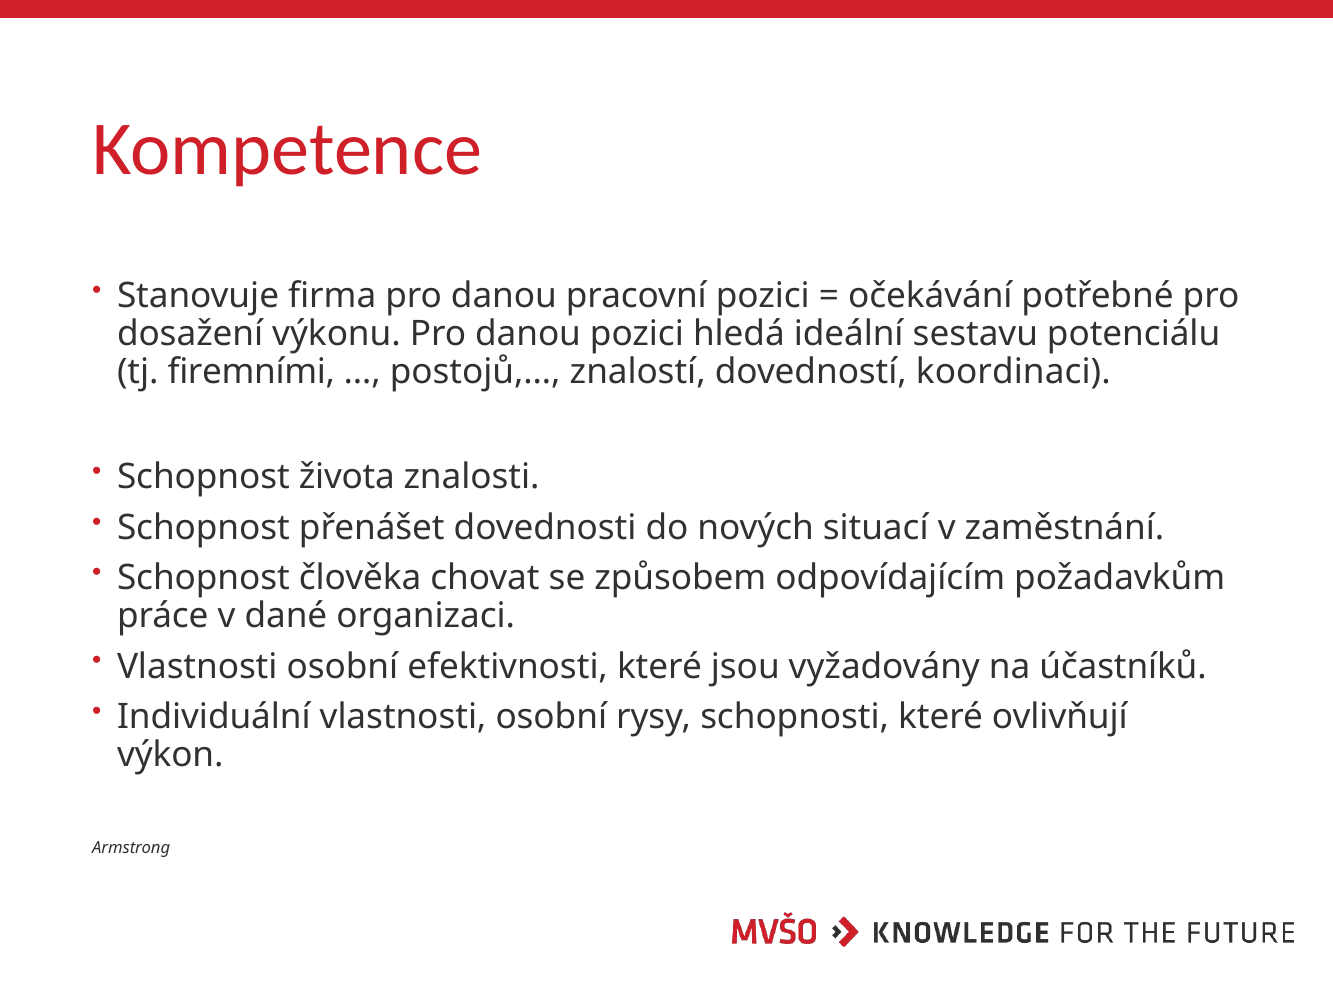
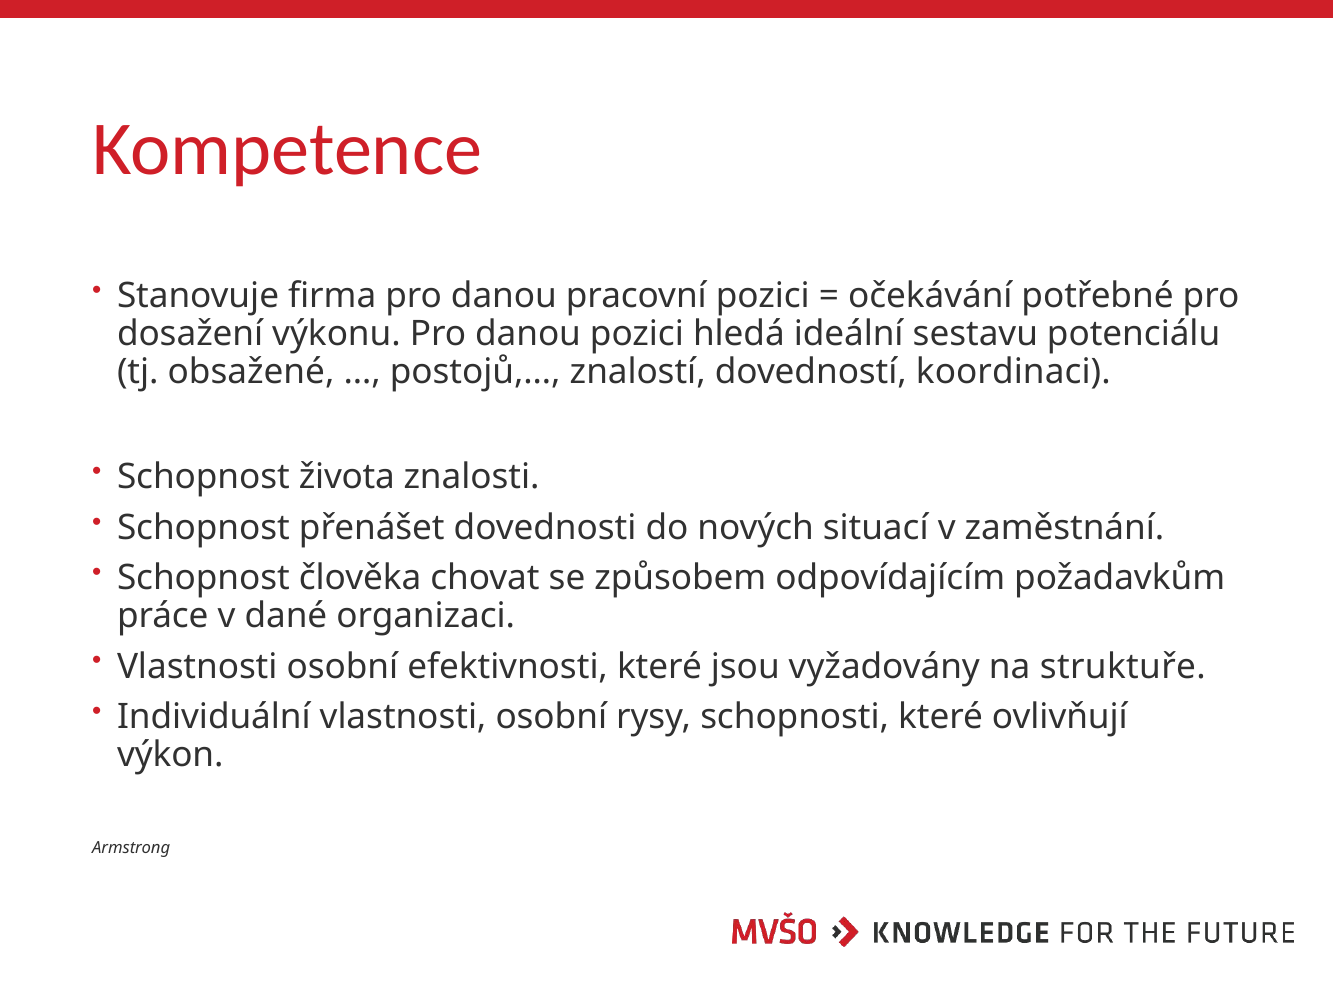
firemními: firemními -> obsažené (251, 372)
účastníků: účastníků -> struktuře (1123, 667)
